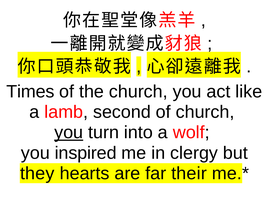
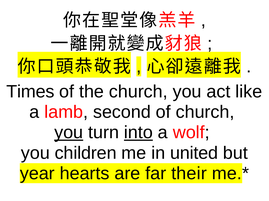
into underline: none -> present (138, 133)
inspired: inspired -> children (86, 154)
clergy: clergy -> united (194, 154)
they: they -> year (37, 174)
